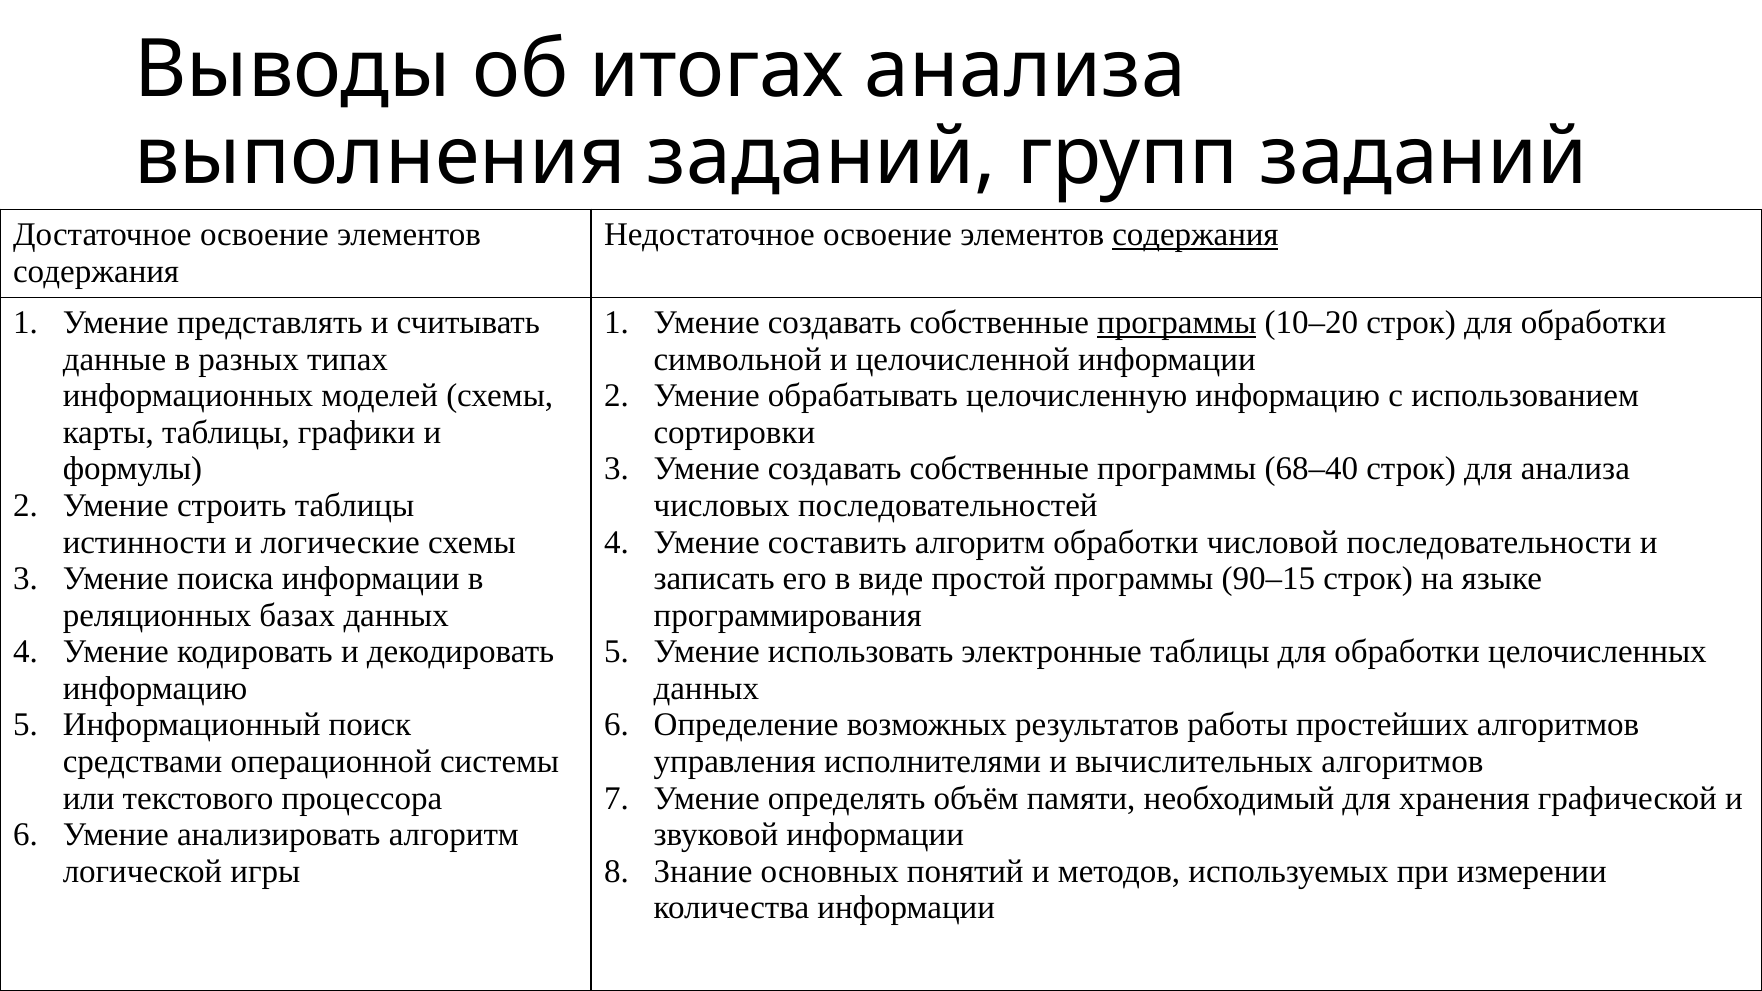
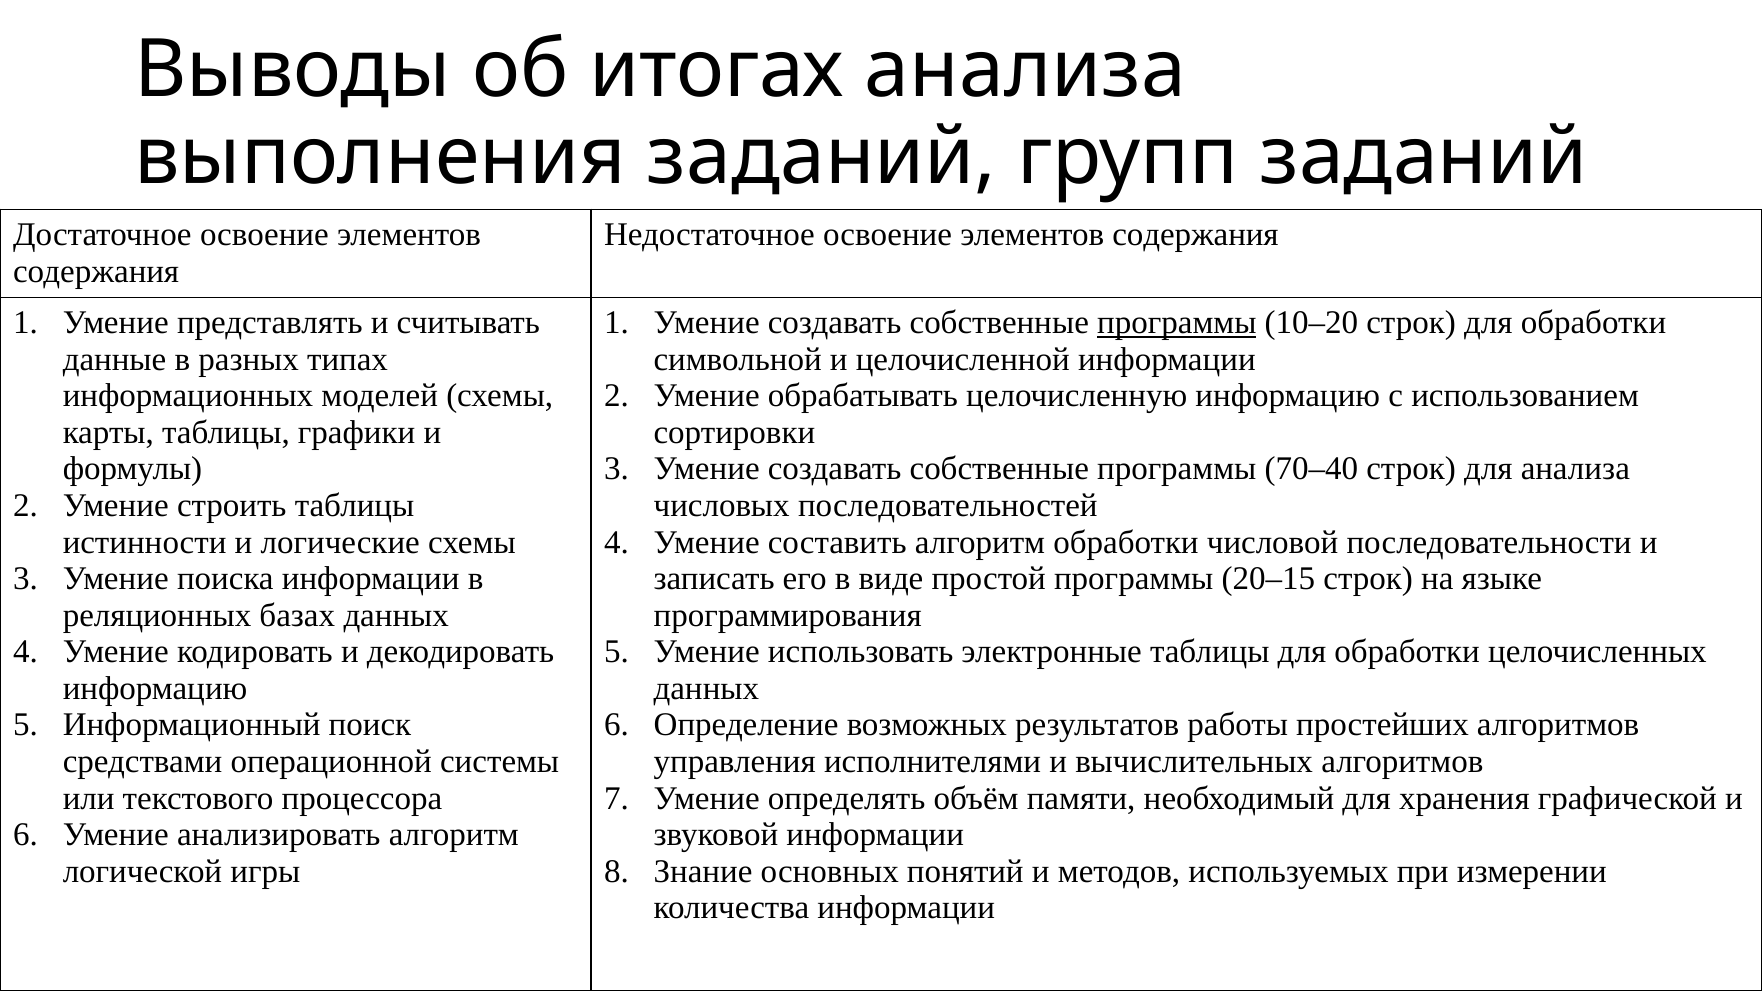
содержания underline: present -> none (1195, 235)
68–40: 68–40 -> 70–40 (1311, 469)
90–15: 90–15 -> 20–15 (1268, 579)
